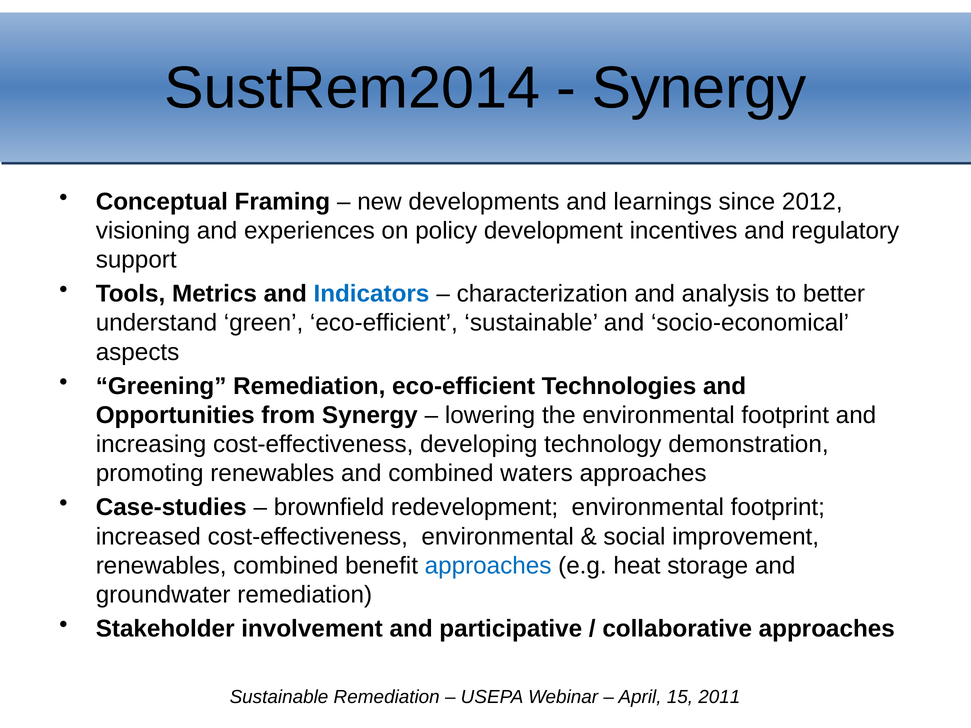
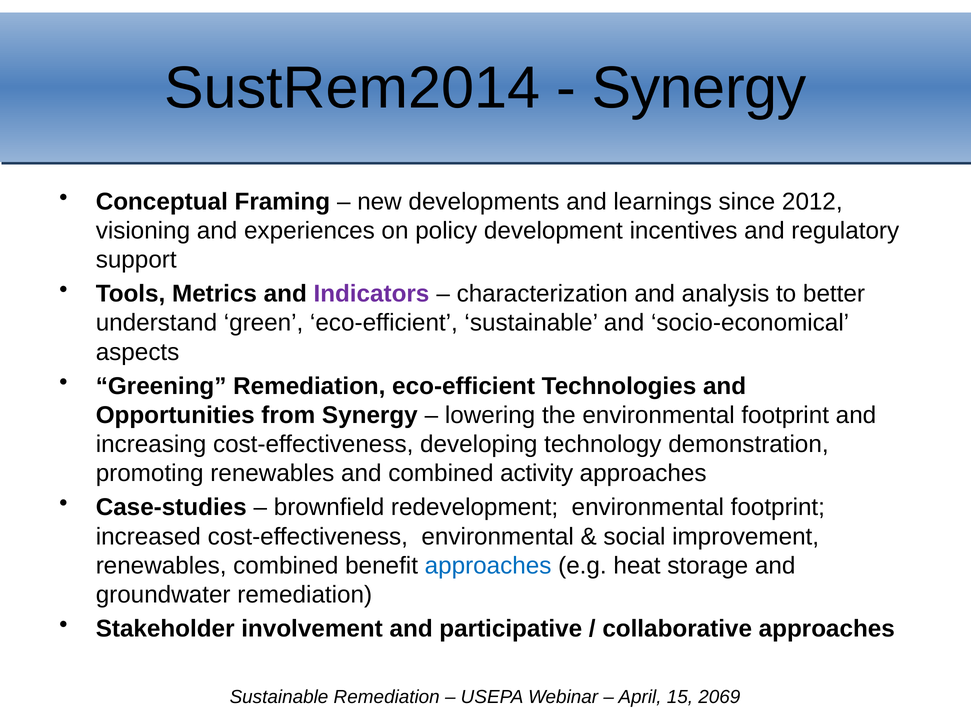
Indicators colour: blue -> purple (371, 294)
waters: waters -> activity (537, 474)
2011: 2011 -> 2069 (719, 697)
